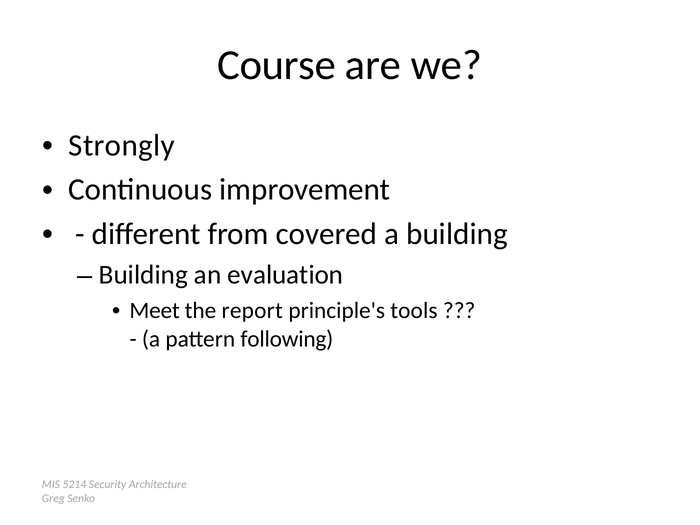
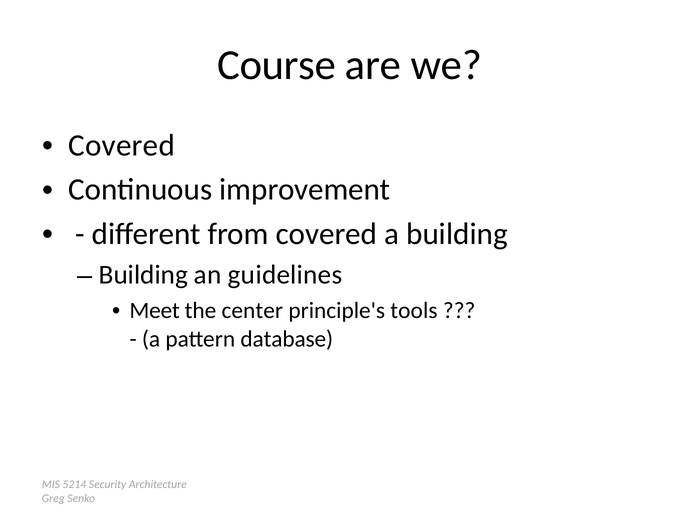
Strongly: Strongly -> Covered (122, 145)
evaluation: evaluation -> guidelines (285, 275)
report: report -> center (252, 310)
following: following -> database (287, 339)
